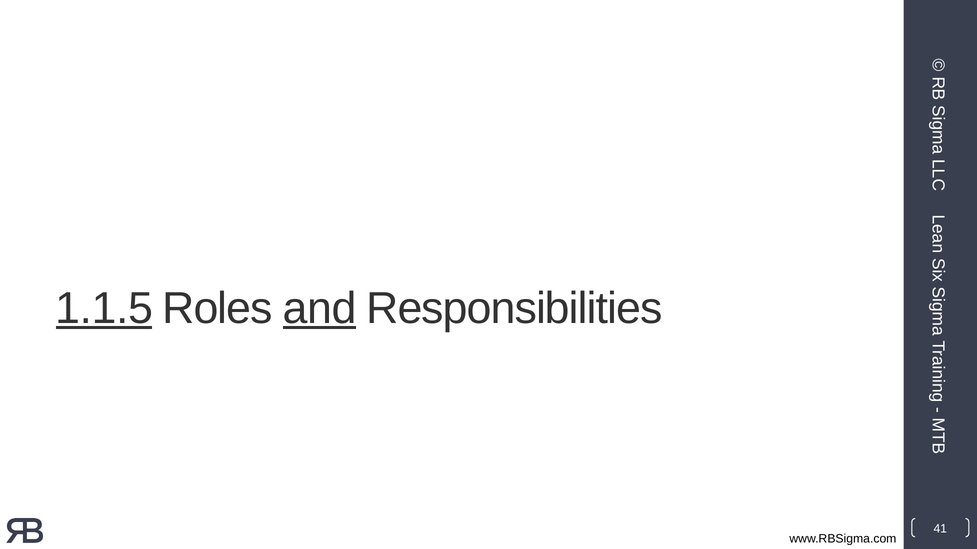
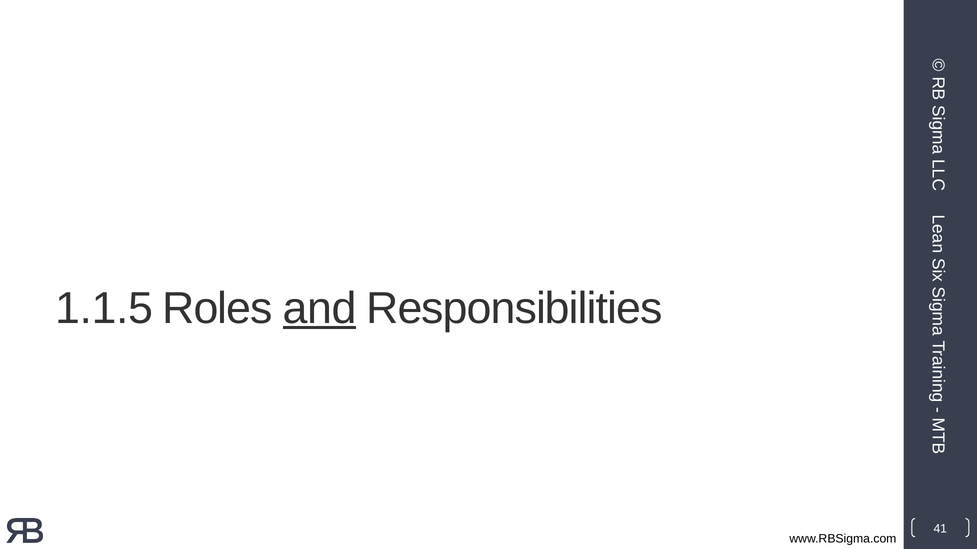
1.1.5 underline: present -> none (104, 309)
